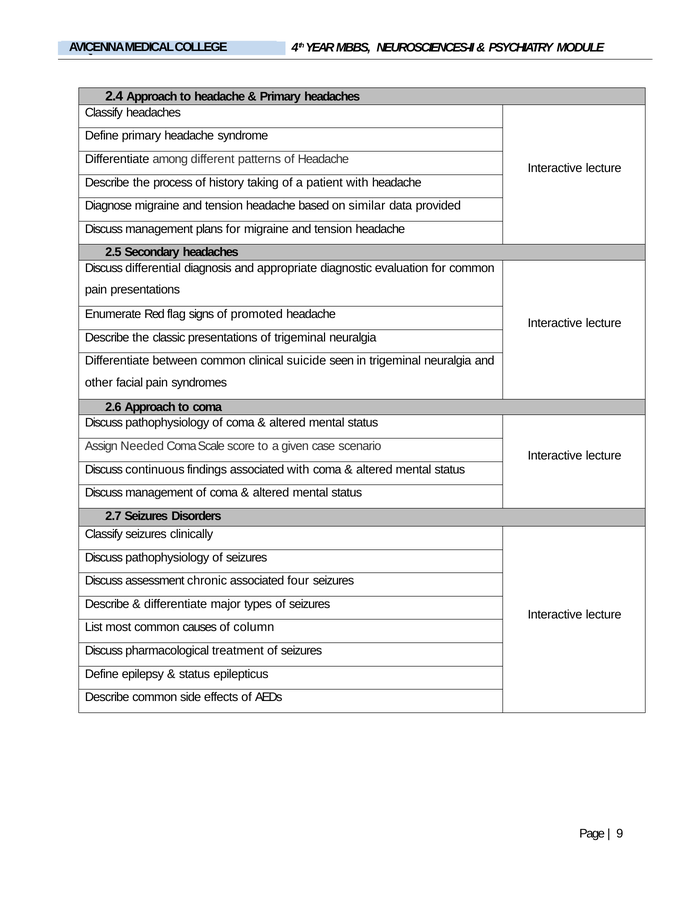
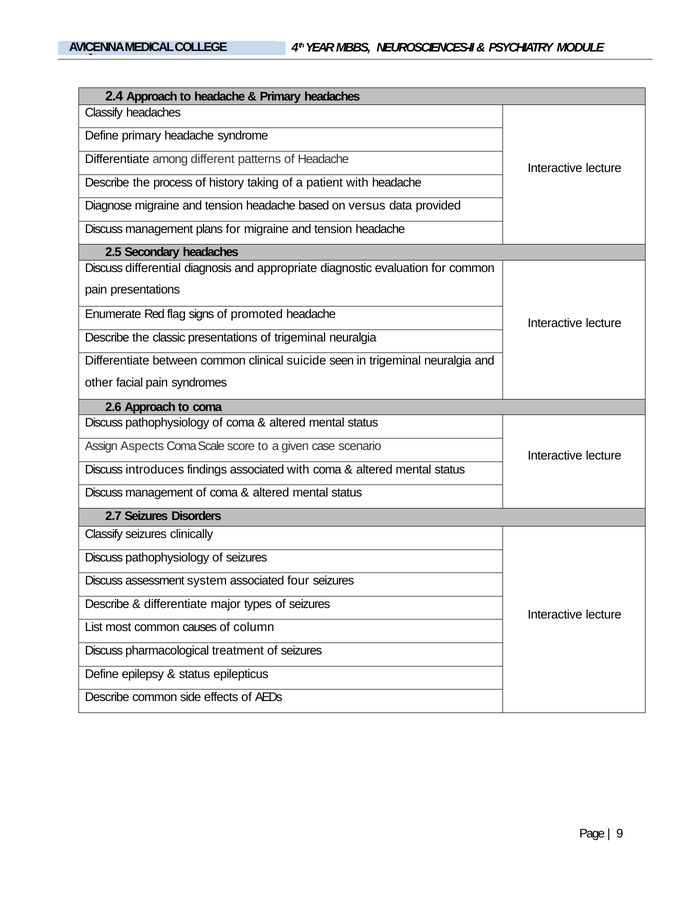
similar: similar -> versus (367, 206)
Needed: Needed -> Aspects (142, 446)
continuous: continuous -> introduces (155, 469)
chronic: chronic -> system (207, 581)
